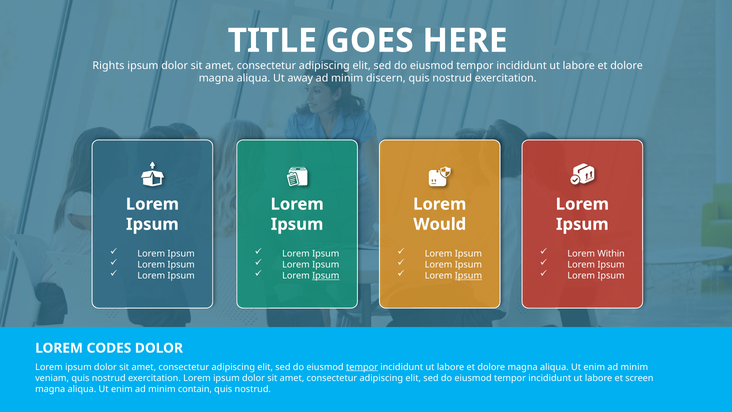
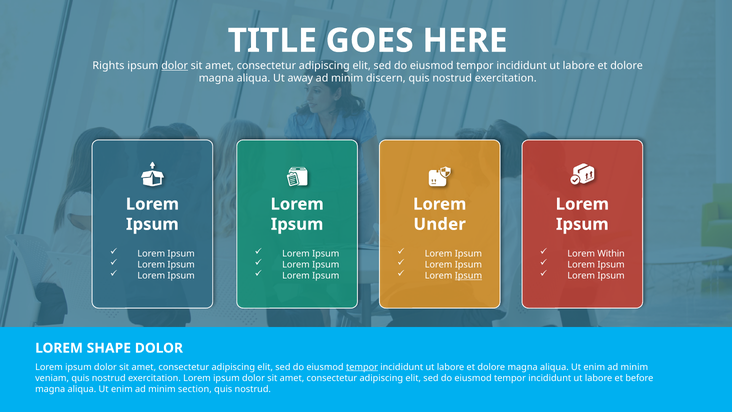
dolor underline: none -> present (175, 66)
Would: Would -> Under (440, 224)
Ipsum underline: present -> none (326, 276)
CODES: CODES -> SHAPE (109, 348)
screen: screen -> before (639, 378)
contain: contain -> section (195, 389)
